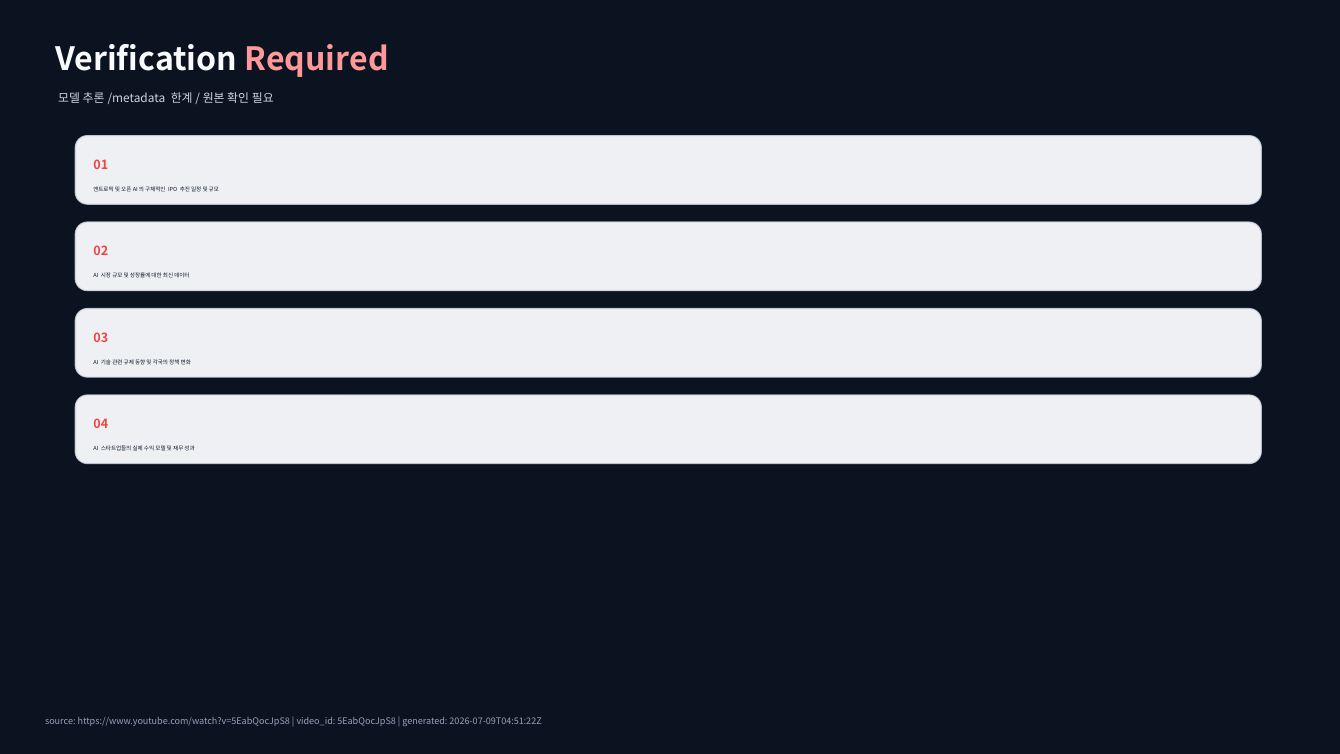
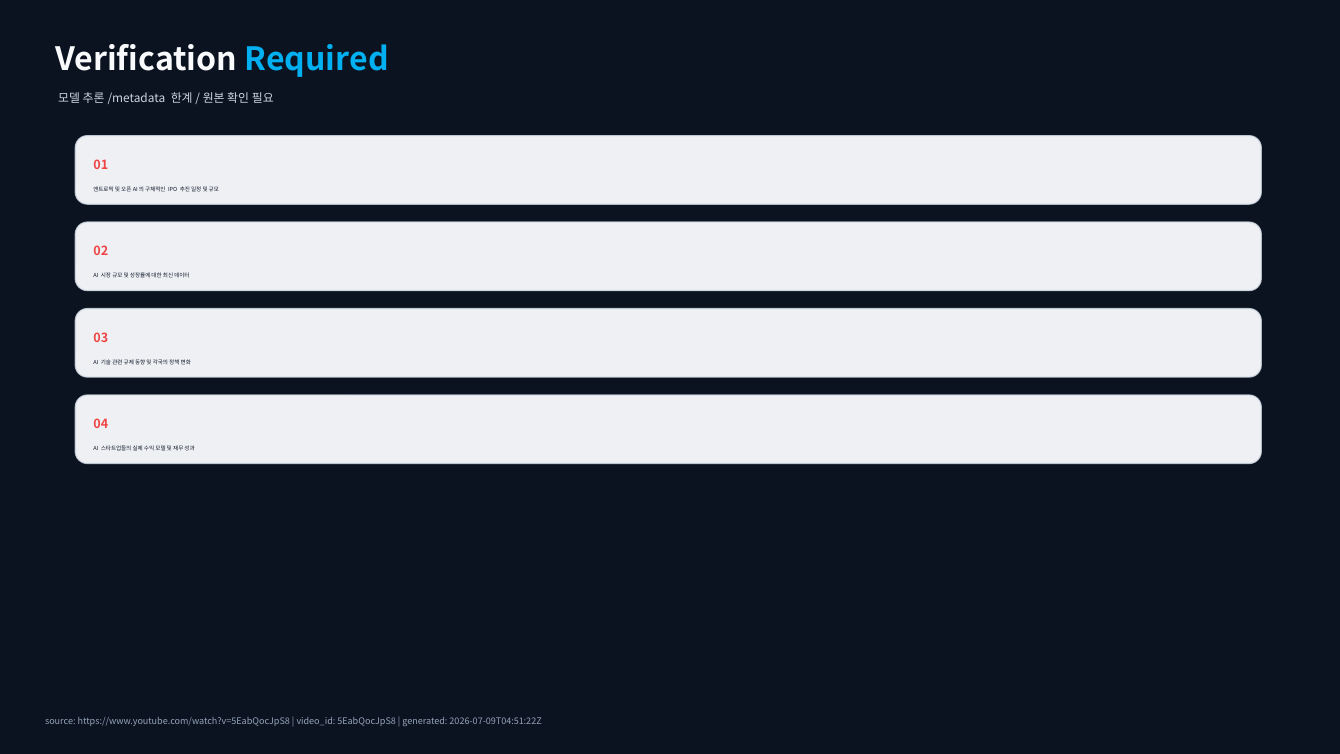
Required colour: pink -> light blue (317, 60)
